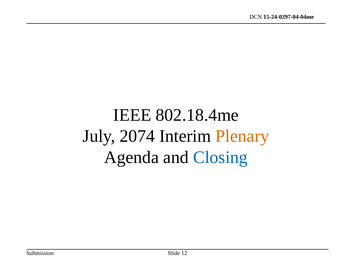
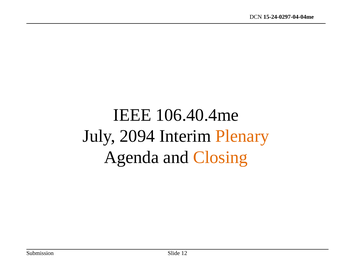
802.18.4me: 802.18.4me -> 106.40.4me (197, 115)
2074: 2074 -> 2094 (137, 136)
Closing colour: blue -> orange (220, 157)
